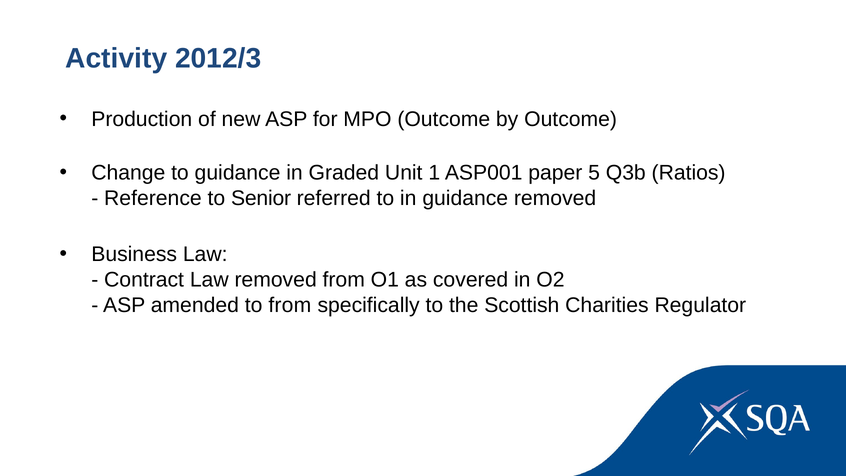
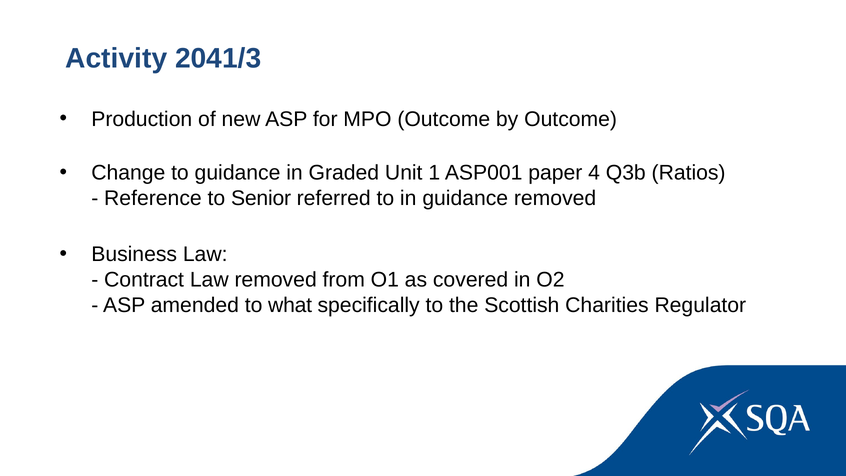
2012/3: 2012/3 -> 2041/3 (218, 58)
5: 5 -> 4 (594, 173)
to from: from -> what (290, 305)
